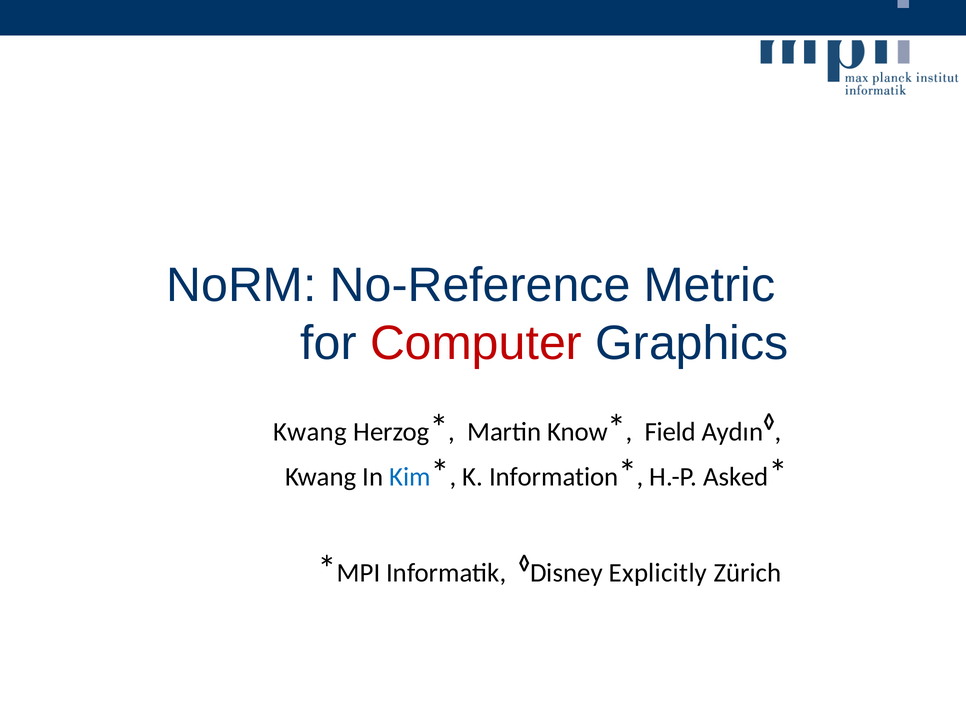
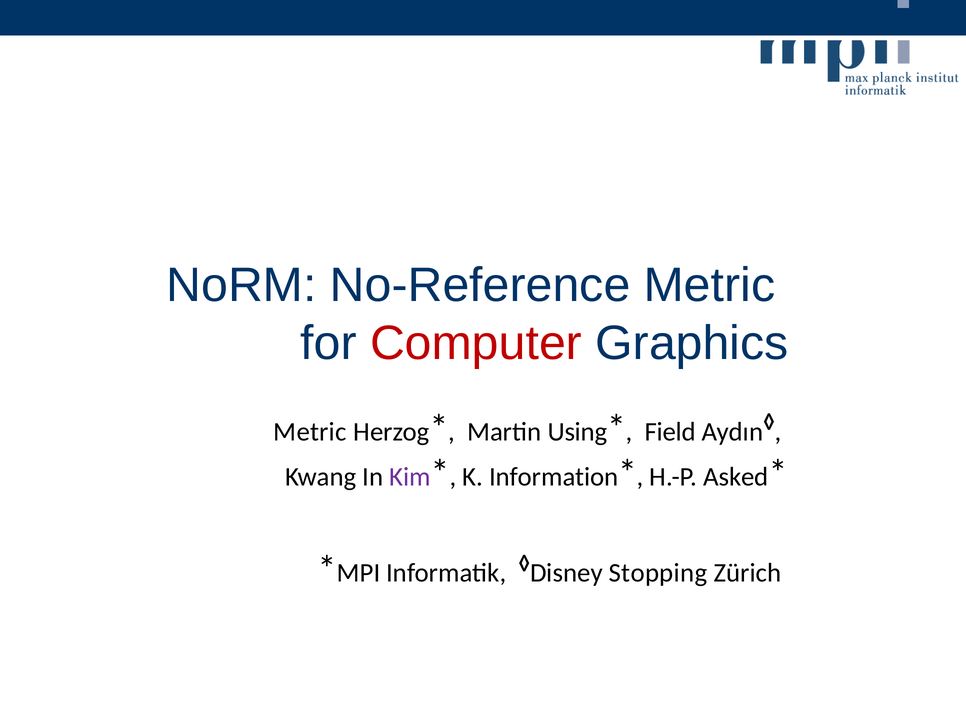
Kwang: Kwang -> Metric (310, 431)
Know: Know -> Using (577, 431)
Kim colour: blue -> purple (410, 476)
Explicitly: Explicitly -> Stopping (658, 573)
